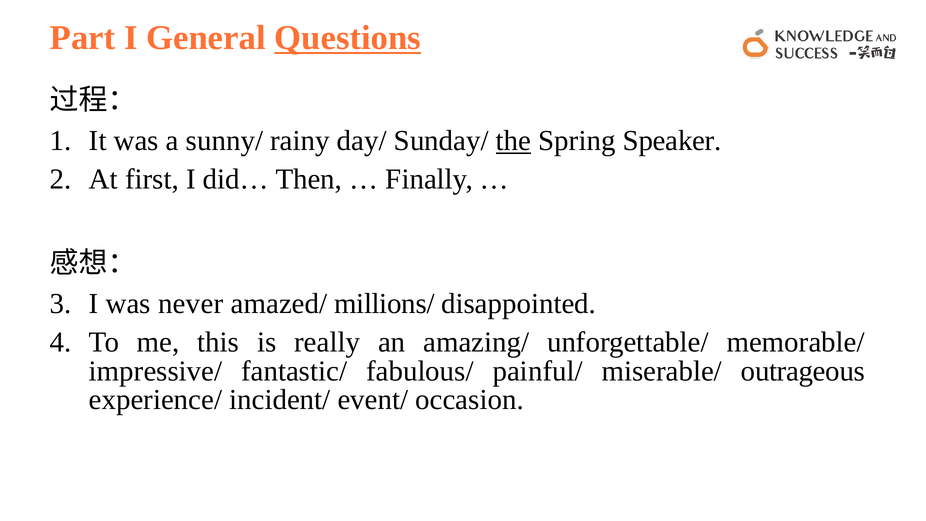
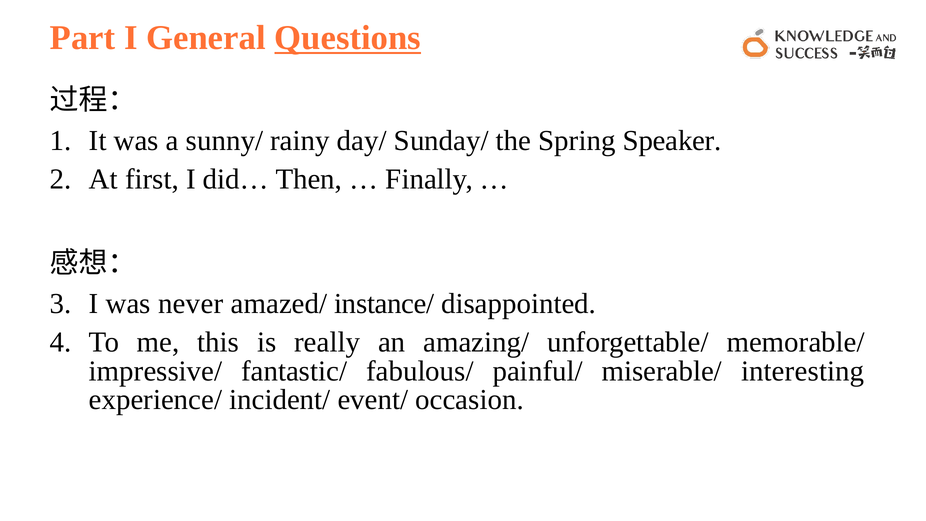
the underline: present -> none (514, 141)
millions/: millions/ -> instance/ (384, 304)
outrageous: outrageous -> interesting (803, 371)
